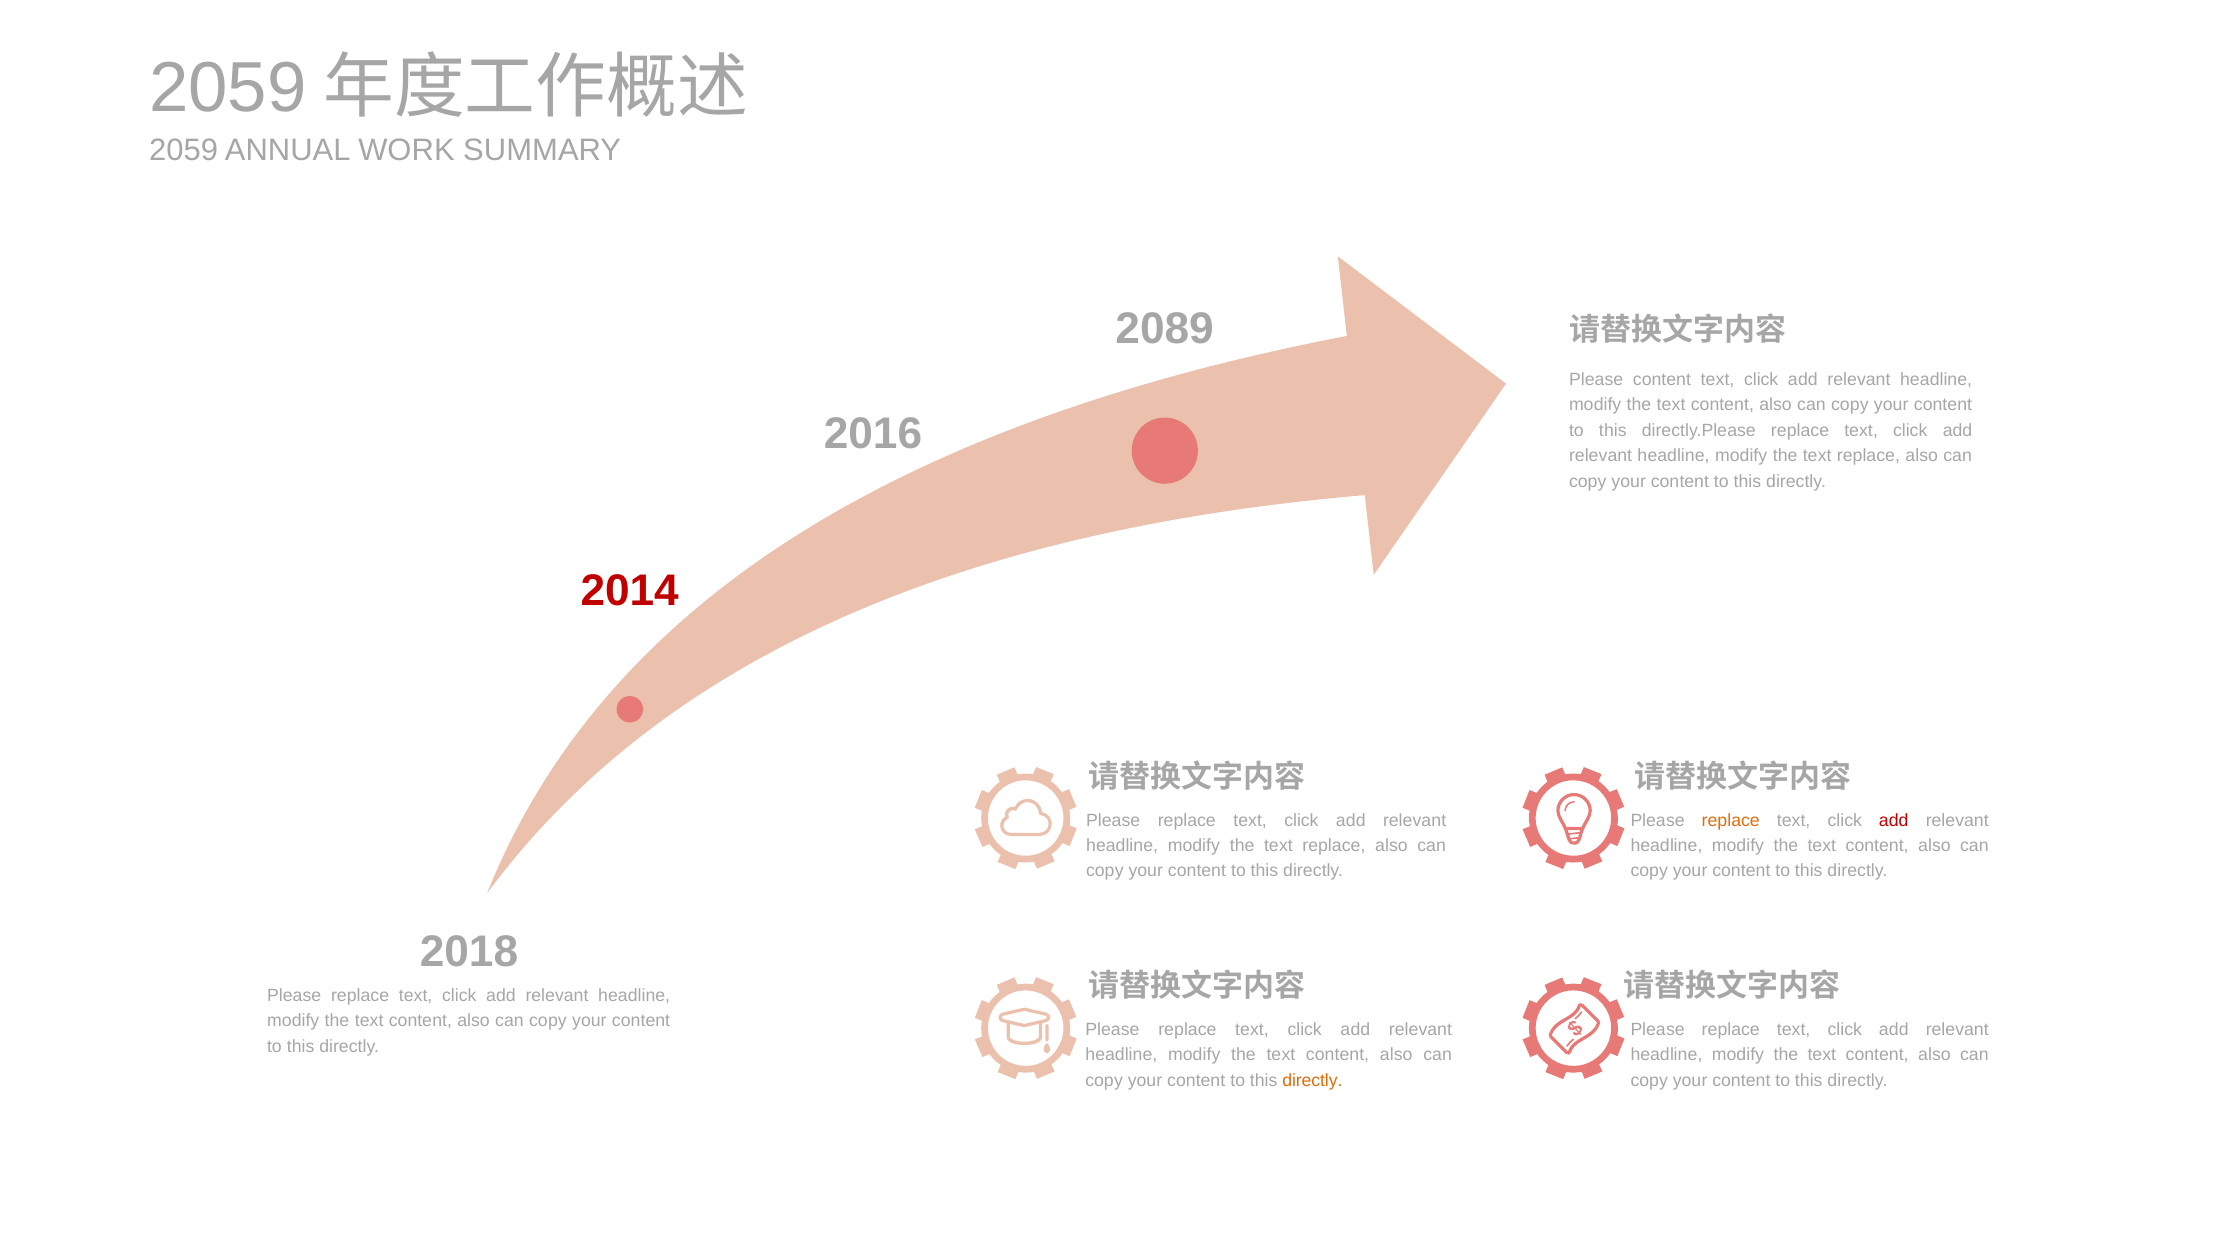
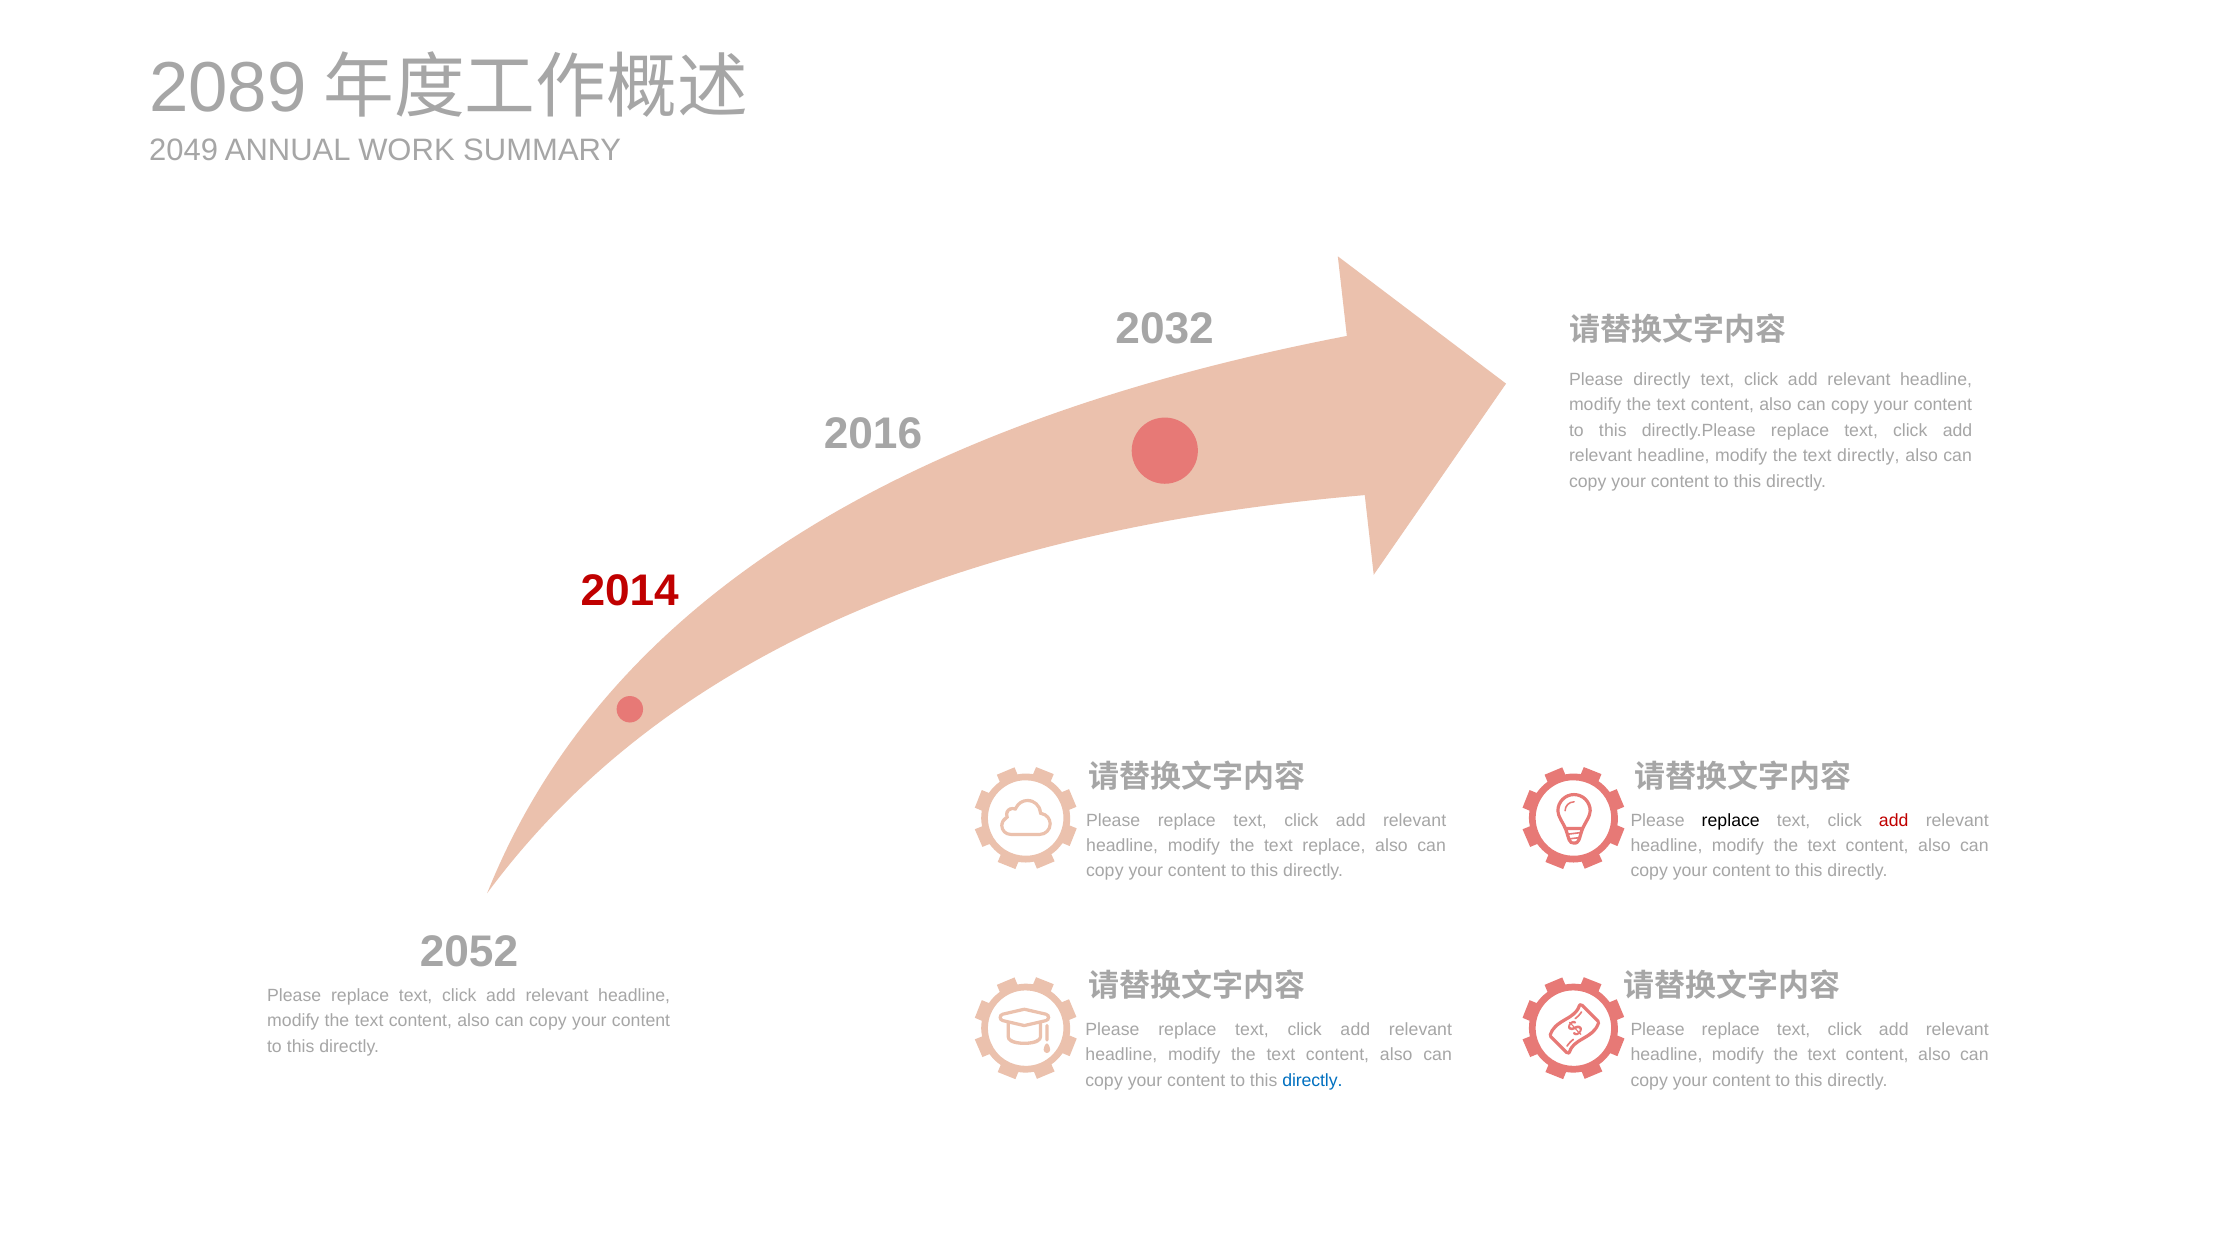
2059: 2059 -> 2089 (228, 88)
2059: 2059 -> 2049 (184, 150)
2089: 2089 -> 2032 (1165, 328)
Please content: content -> directly (1662, 380)
replace: replace -> directly (1868, 456)
replace colour: orange -> black (1731, 820)
2018: 2018 -> 2052 (469, 952)
directly colour: orange -> blue (1312, 1080)
